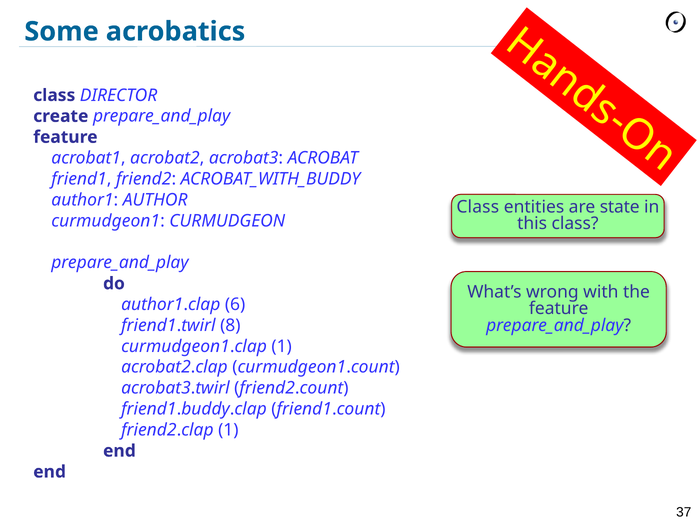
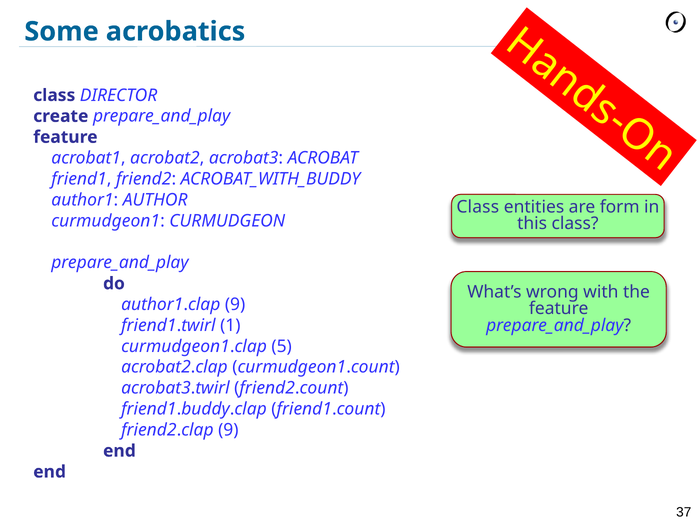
state: state -> form (620, 207)
author1.clap 6: 6 -> 9 (235, 305)
8: 8 -> 1 (230, 326)
curmudgeon1.clap 1: 1 -> 5 (282, 347)
friend2.clap 1: 1 -> 9 (228, 430)
